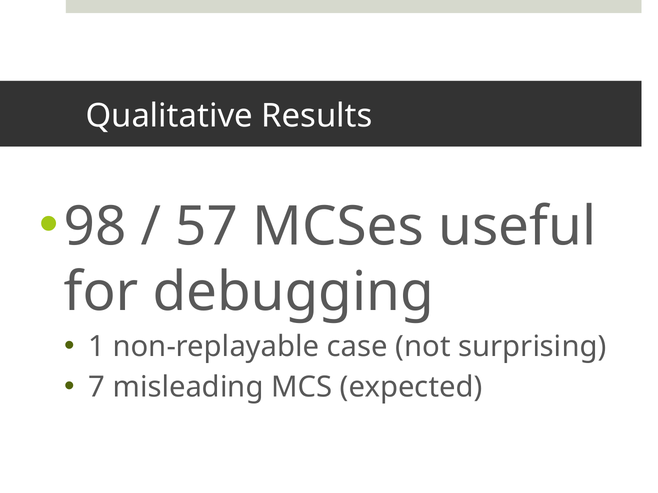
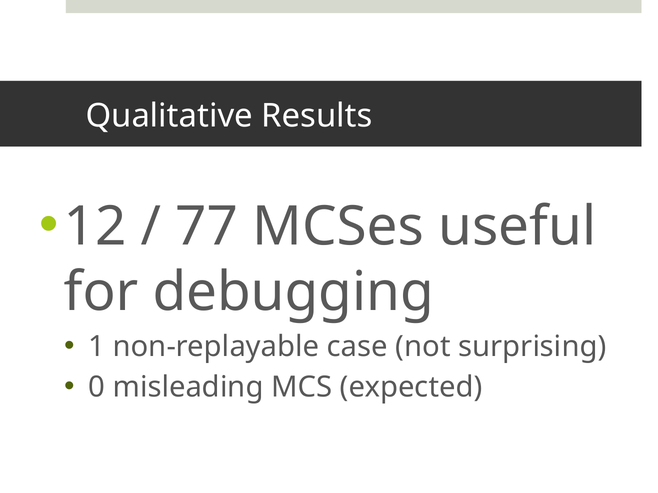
98: 98 -> 12 (95, 227)
57: 57 -> 77 (207, 227)
7: 7 -> 0 (97, 387)
